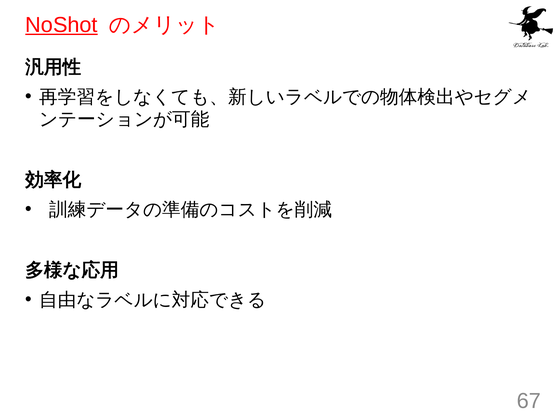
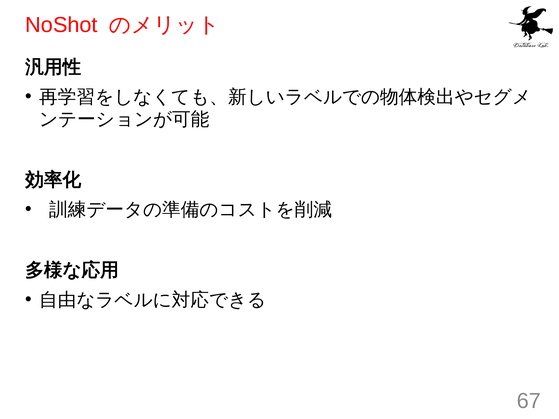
NoShot underline: present -> none (61, 25)
